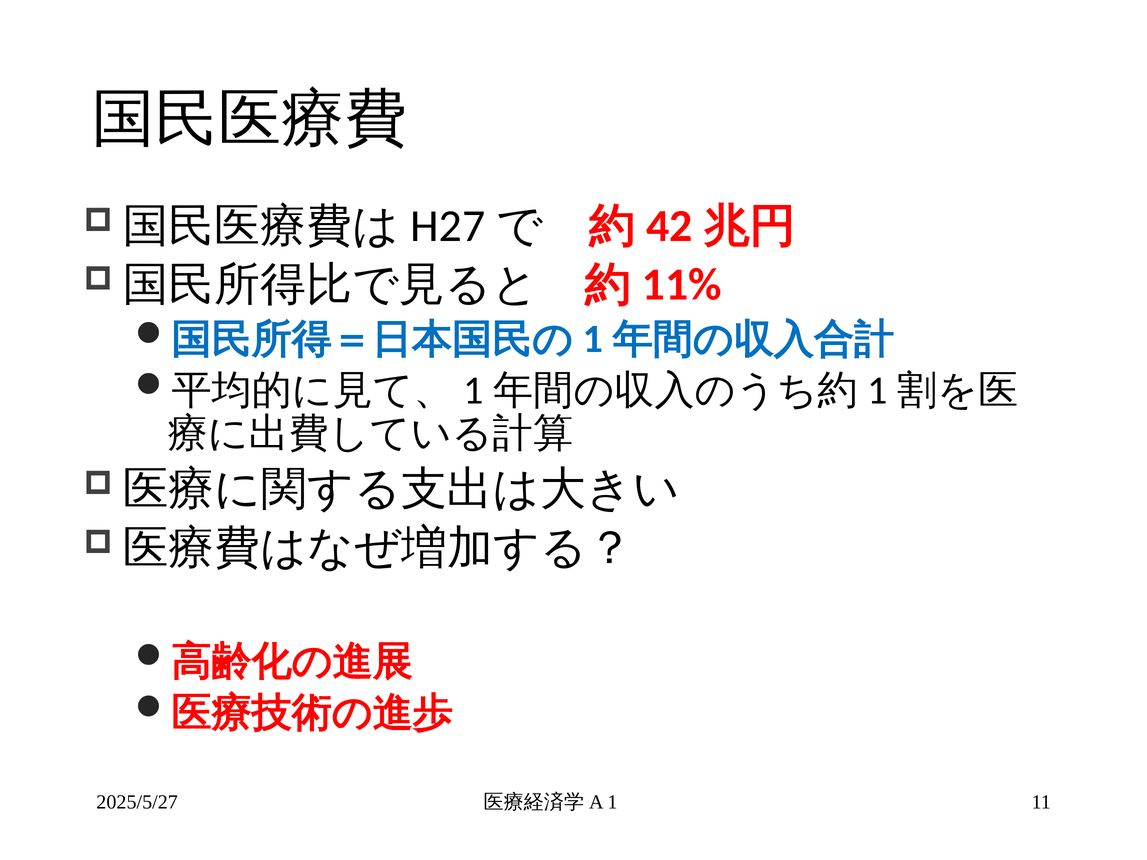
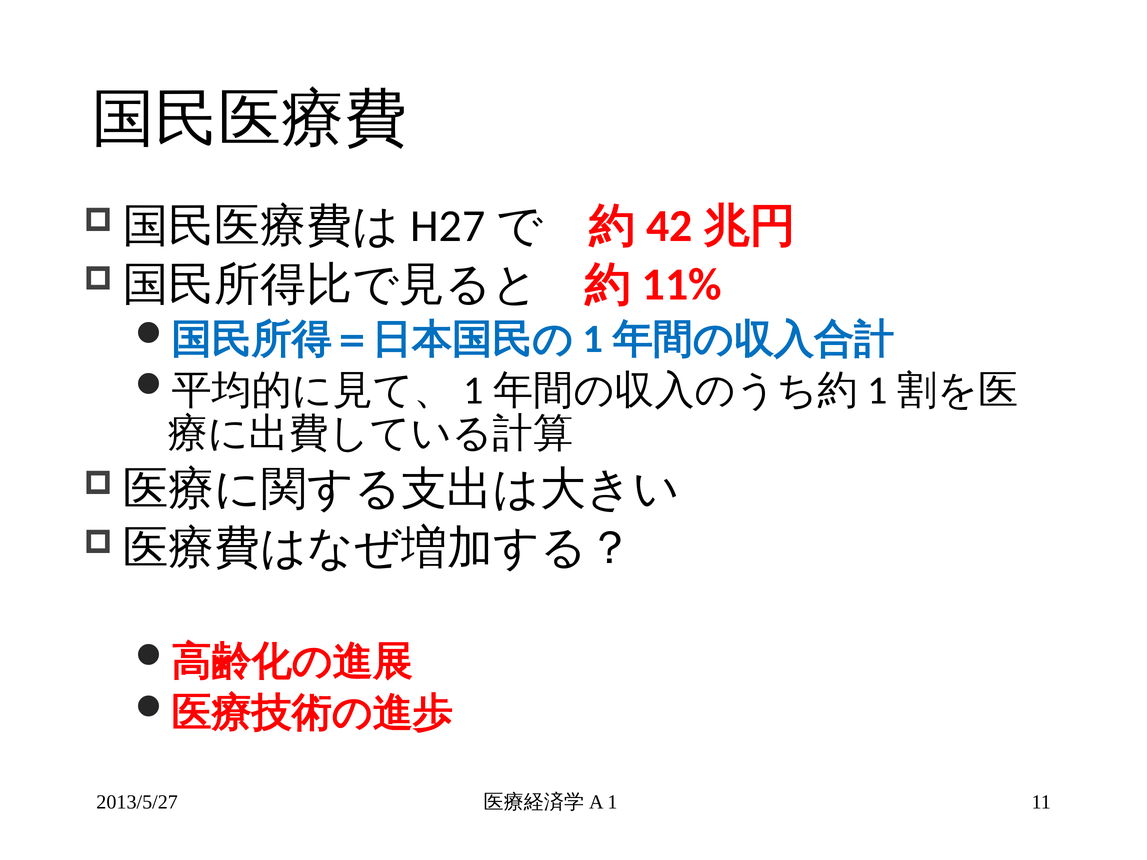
2025/5/27: 2025/5/27 -> 2013/5/27 (137, 802)
